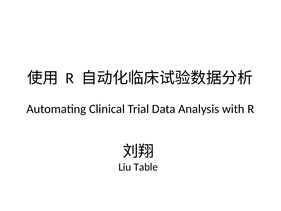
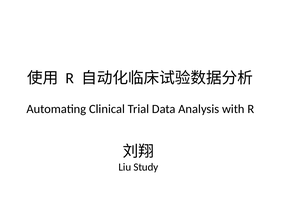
Table: Table -> Study (146, 167)
